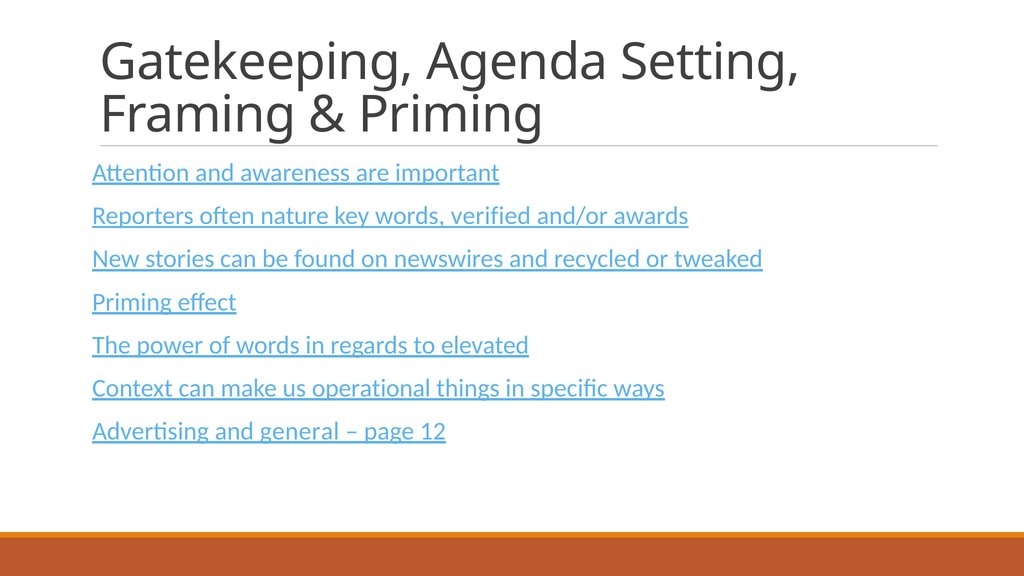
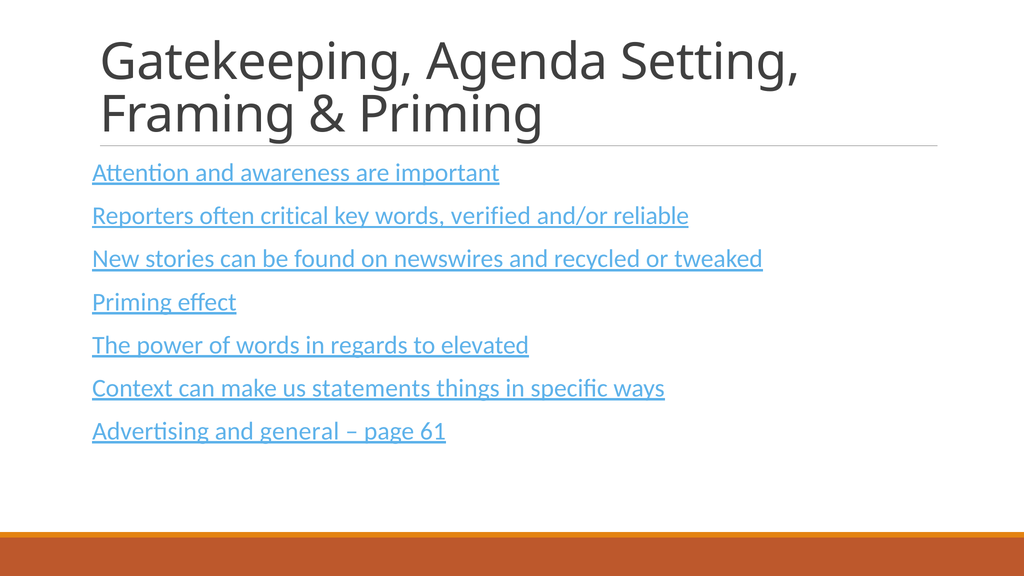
nature: nature -> critical (295, 216)
awards: awards -> reliable (651, 216)
operational: operational -> statements (371, 388)
12: 12 -> 61 (433, 431)
